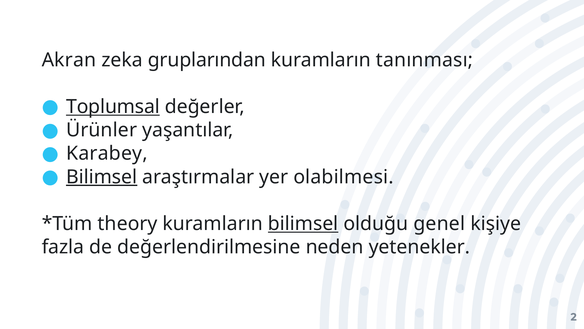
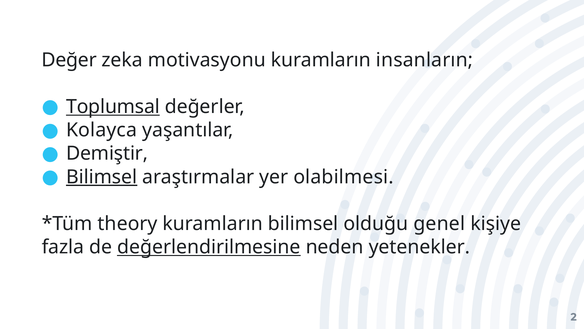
Akran: Akran -> Değer (69, 60)
gruplarından: gruplarından -> motivasyonu (207, 60)
tanınması: tanınması -> insanların (425, 60)
Ürünler: Ürünler -> Kolayca (102, 130)
Karabey: Karabey -> Demiştir (107, 153)
bilimsel underline: present -> none (303, 223)
değerlendirilmesine underline: none -> present (209, 247)
